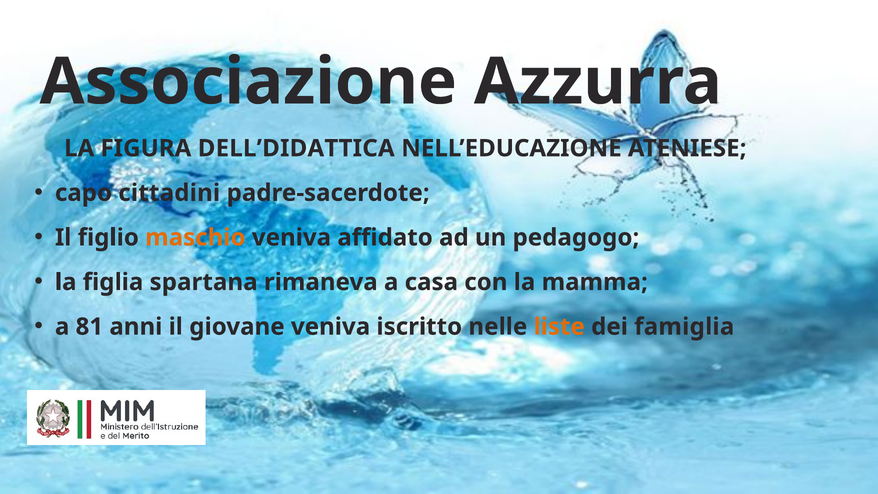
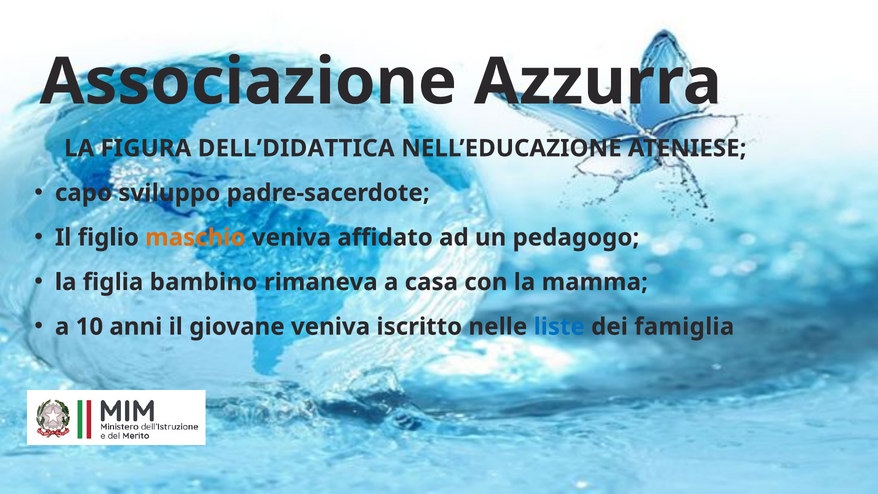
cittadini: cittadini -> sviluppo (169, 193)
spartana: spartana -> bambino (204, 282)
81: 81 -> 10 (89, 327)
liste colour: orange -> blue (559, 327)
